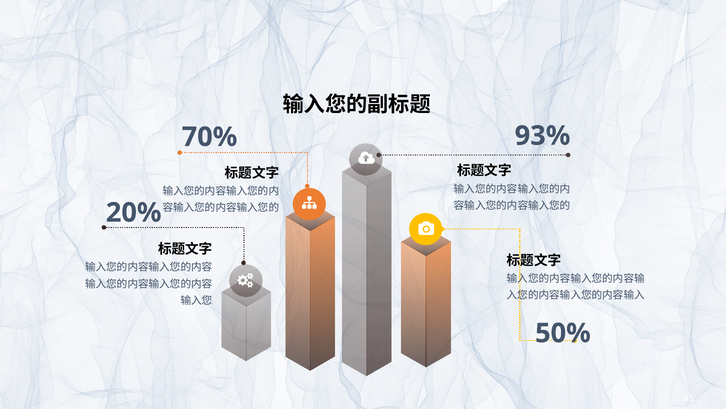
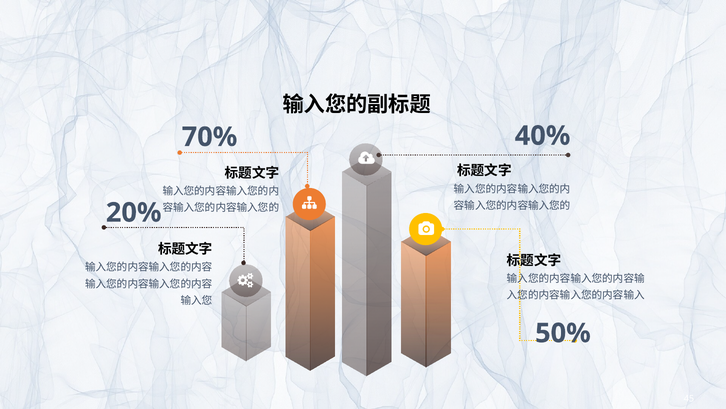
93%: 93% -> 40% (543, 136)
